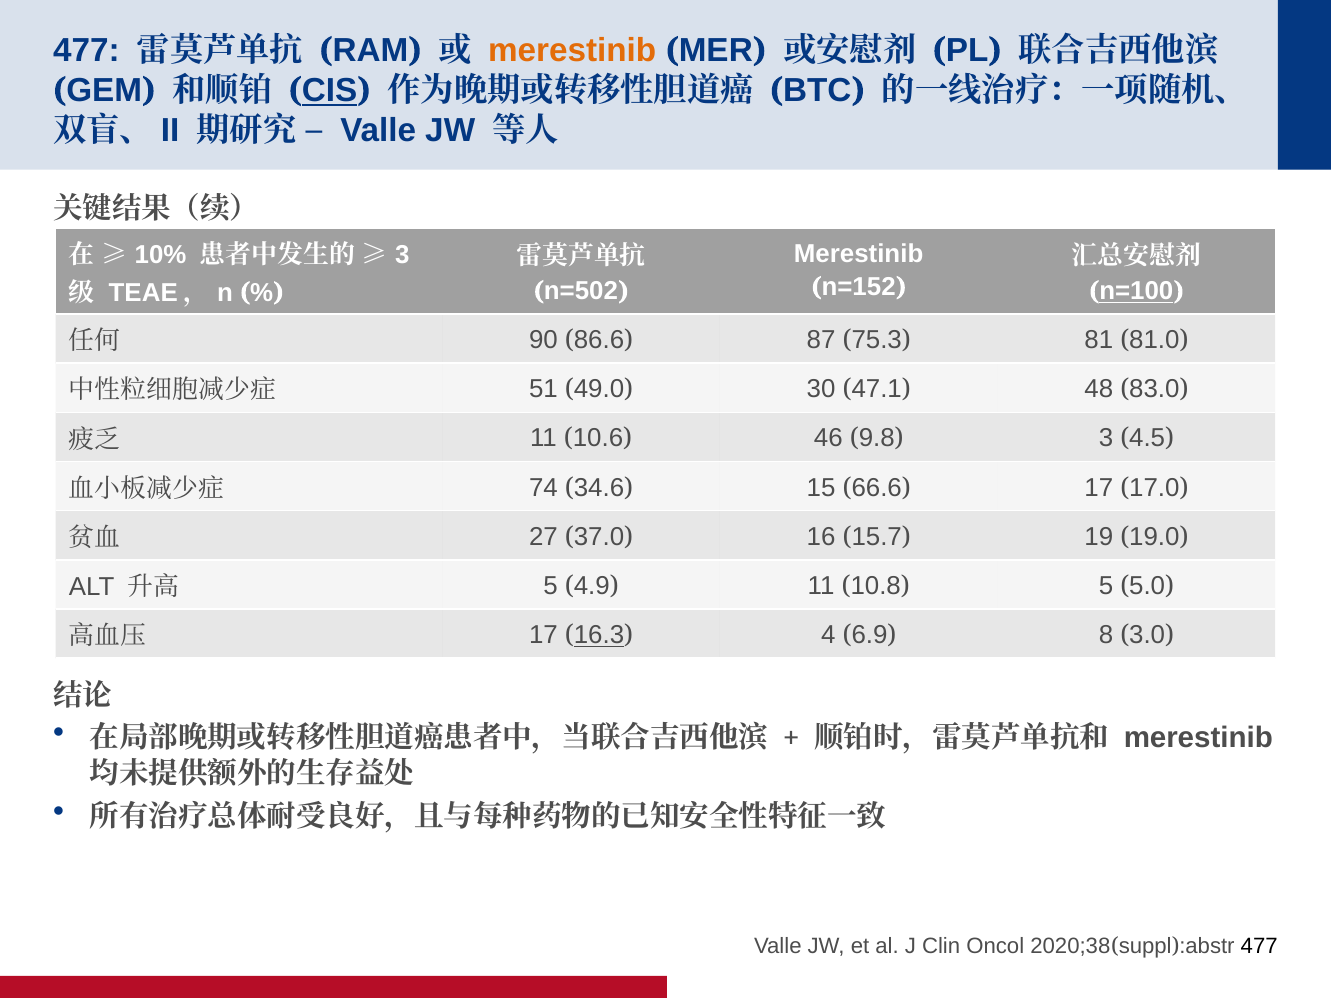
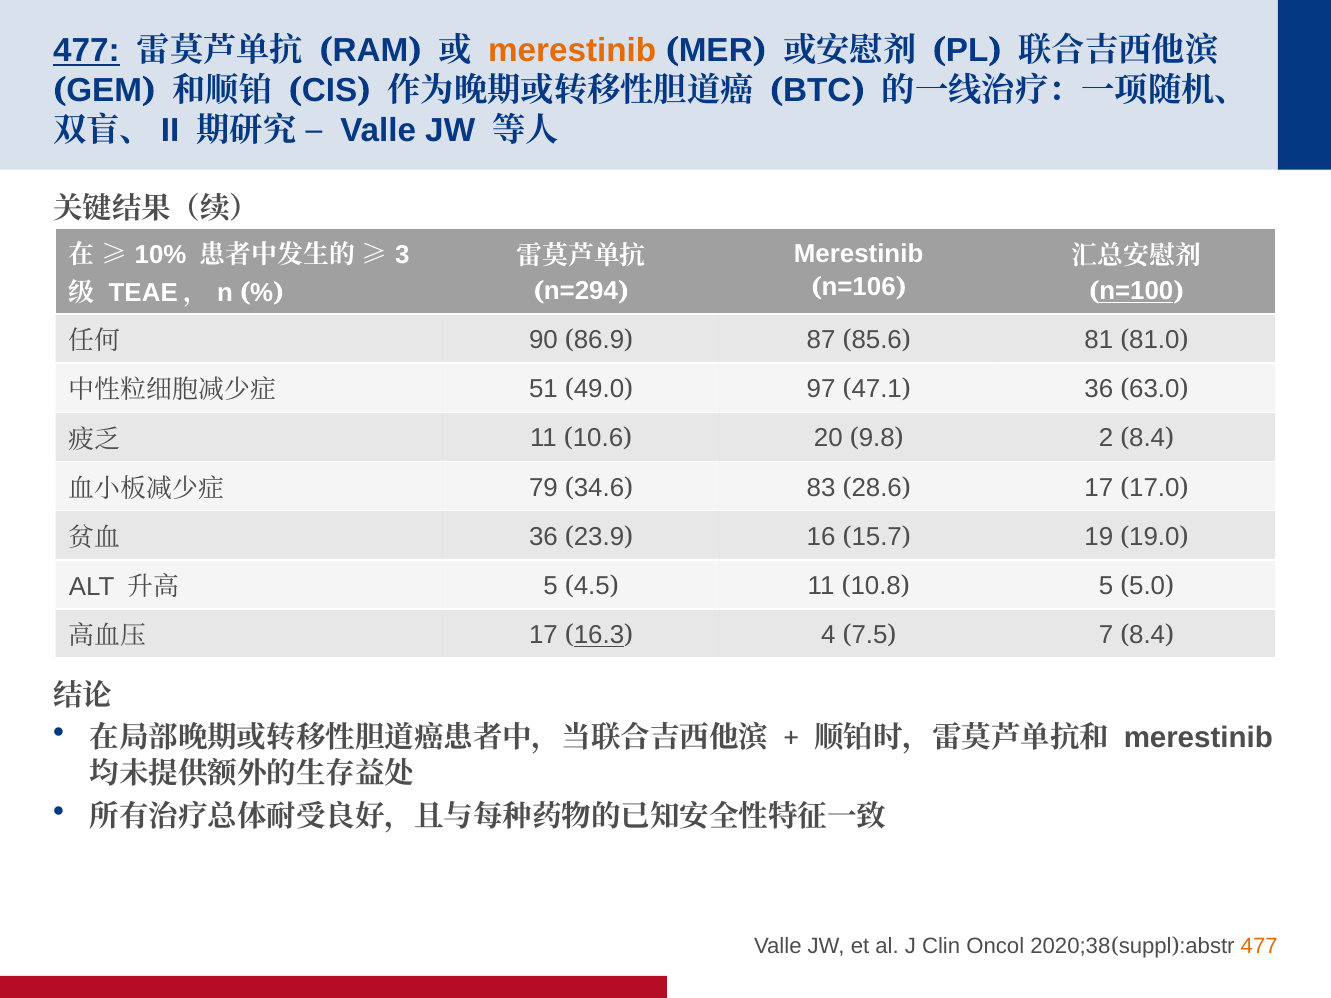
477 underline: none -> present (86, 51)
CIS underline: present -> none (330, 91)
n=152: n=152 -> n=106 (859, 287)
n=502: n=502 -> n=294 (581, 292)
86.6: 86.6 -> 86.9 (599, 340)
75.3: 75.3 -> 85.6 (877, 340)
30: 30 -> 97 (821, 389)
48: 48 -> 36 (1099, 389)
83.0: 83.0 -> 63.0 (1154, 389)
46: 46 -> 20 (828, 439)
3: 3 -> 2 (1106, 439)
4.5: 4.5 -> 8.4 (1147, 439)
74: 74 -> 79 (543, 488)
15: 15 -> 83 (821, 488)
66.6: 66.6 -> 28.6 (877, 488)
27: 27 -> 36 (543, 537)
37.0: 37.0 -> 23.9 (599, 537)
4.9: 4.9 -> 4.5 (592, 586)
6.9: 6.9 -> 7.5 (869, 635)
8: 8 -> 7 (1106, 635)
3.0: 3.0 -> 8.4 (1147, 635)
477 colour: black -> orange (1259, 946)
